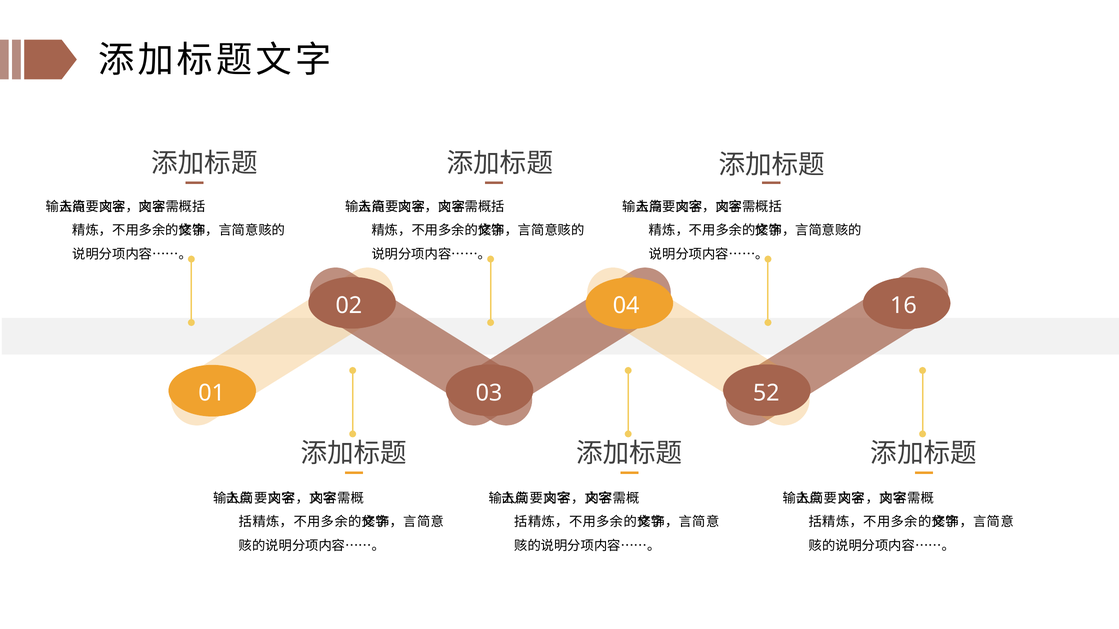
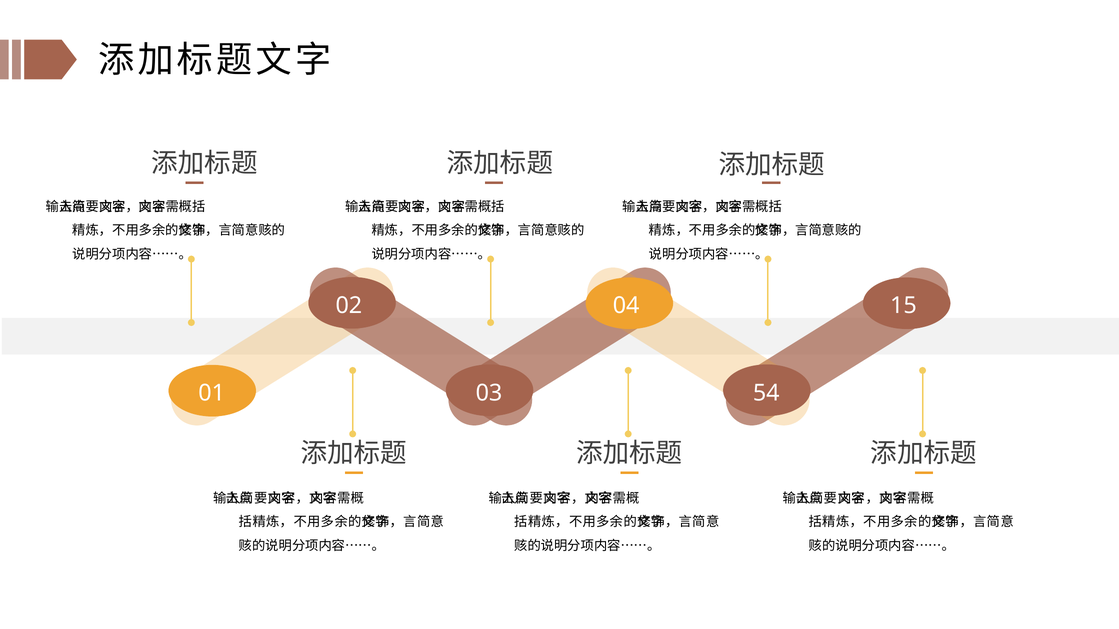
16: 16 -> 15 (903, 306)
52: 52 -> 54 (766, 393)
